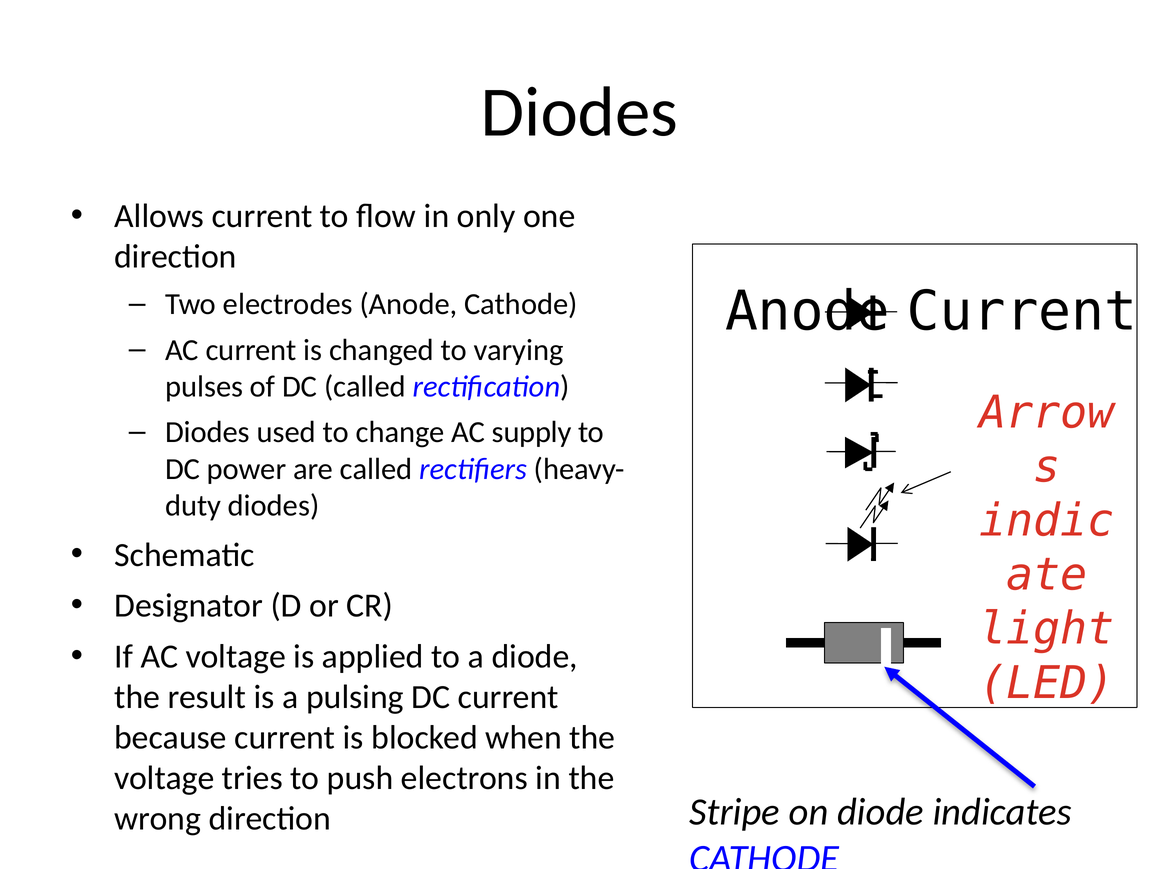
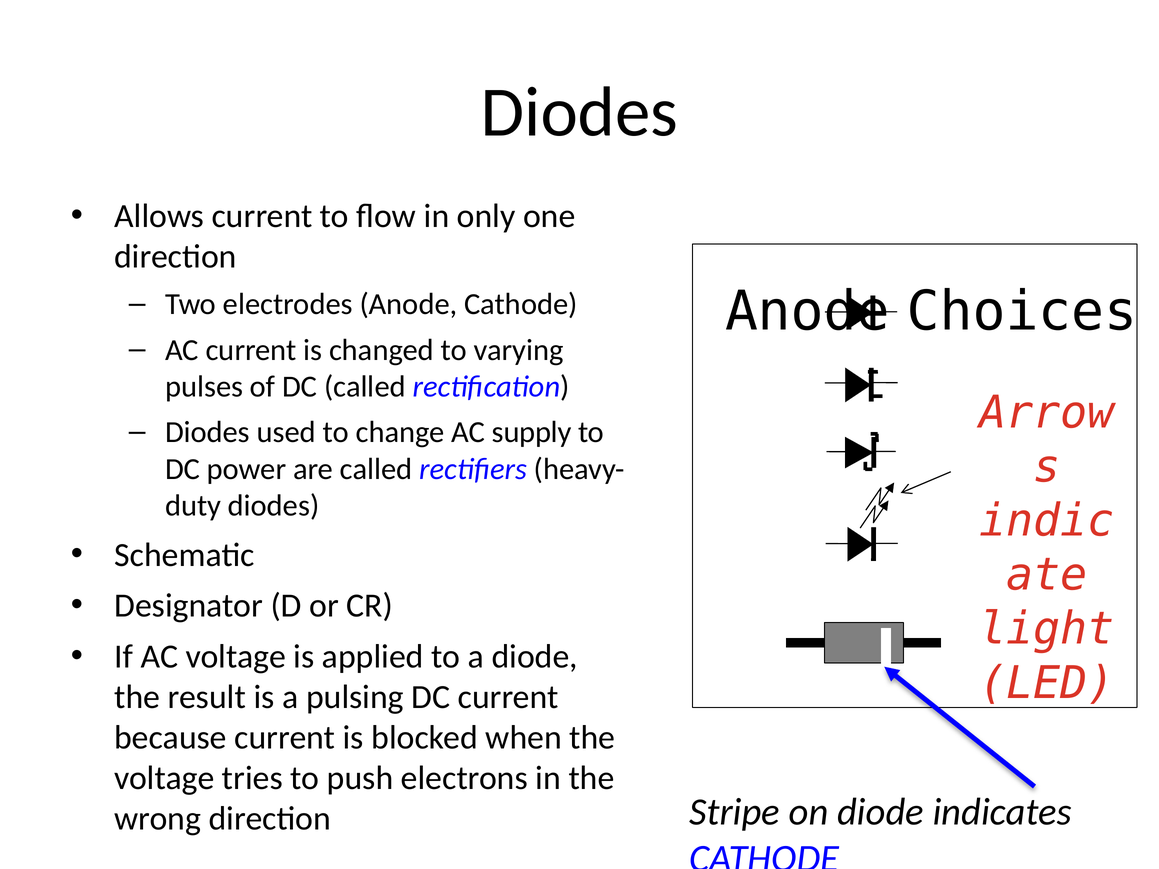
Anode Current: Current -> Choices (1022, 312)
